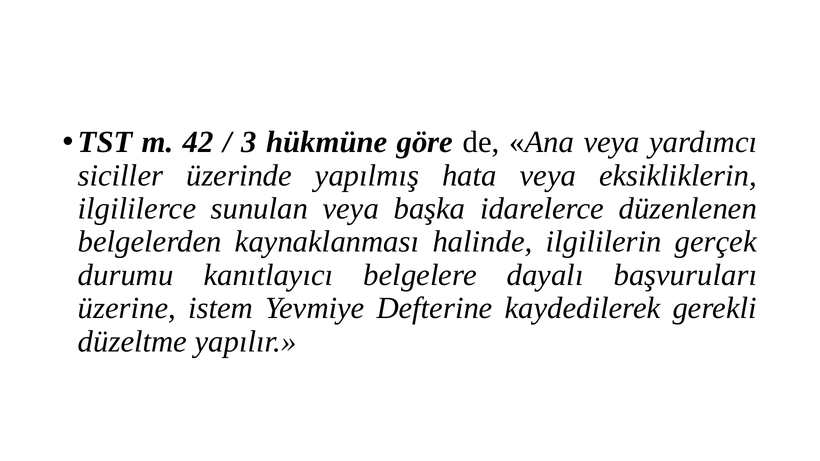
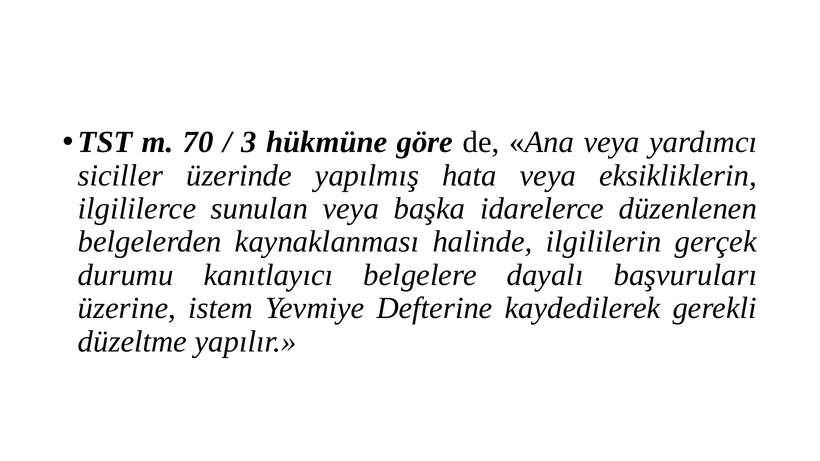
42: 42 -> 70 (198, 142)
